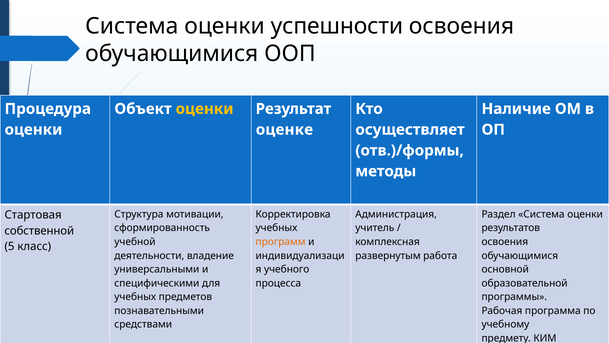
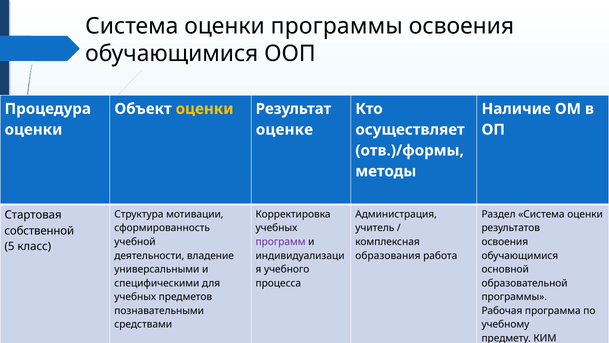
оценки успешности: успешности -> программы (337, 26)
программ colour: orange -> purple (281, 242)
развернутым: развернутым -> образования (388, 255)
